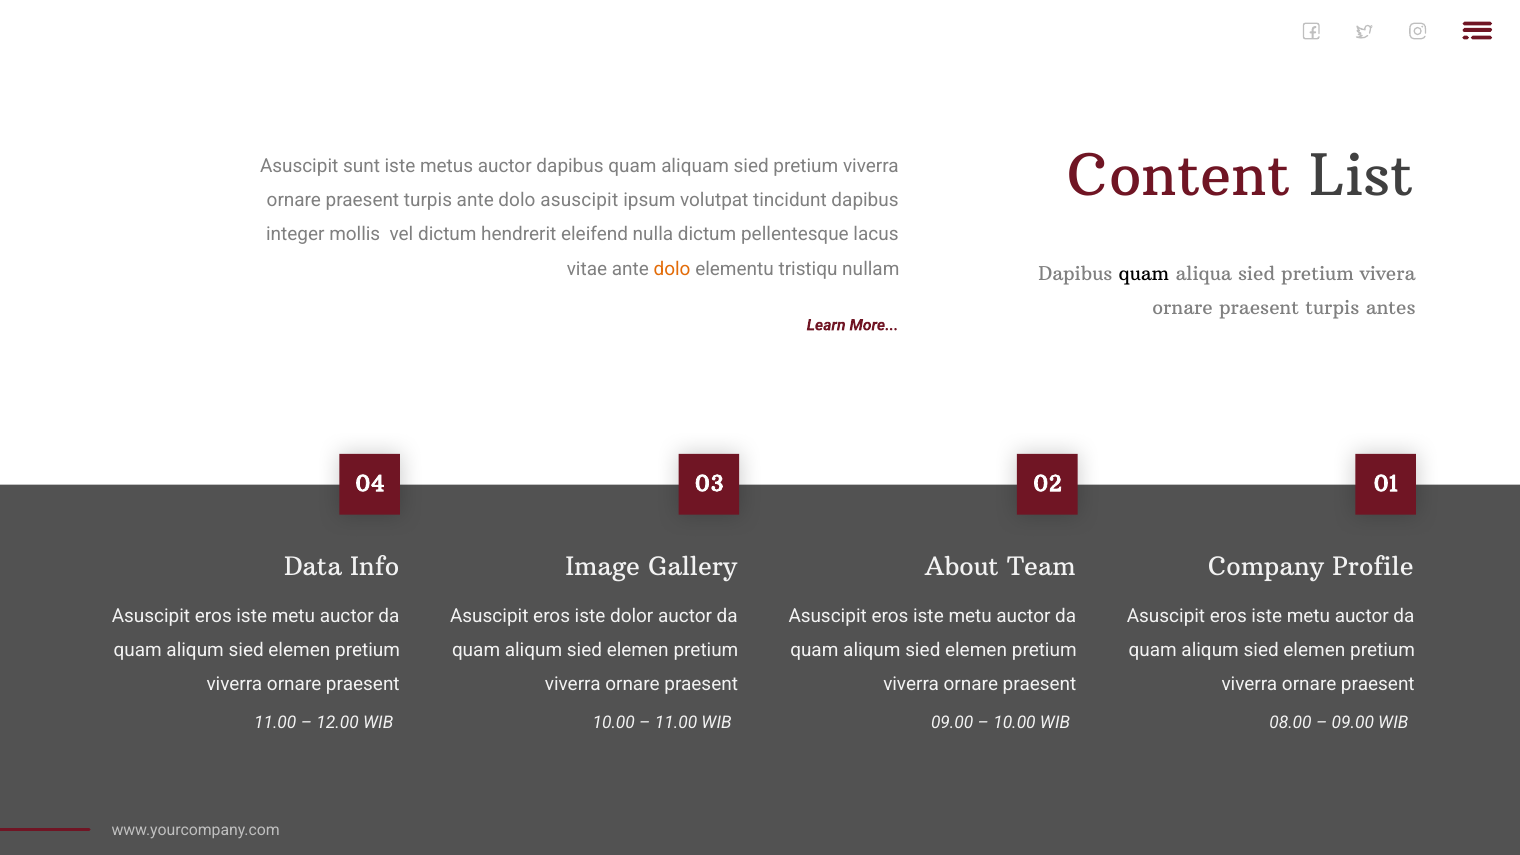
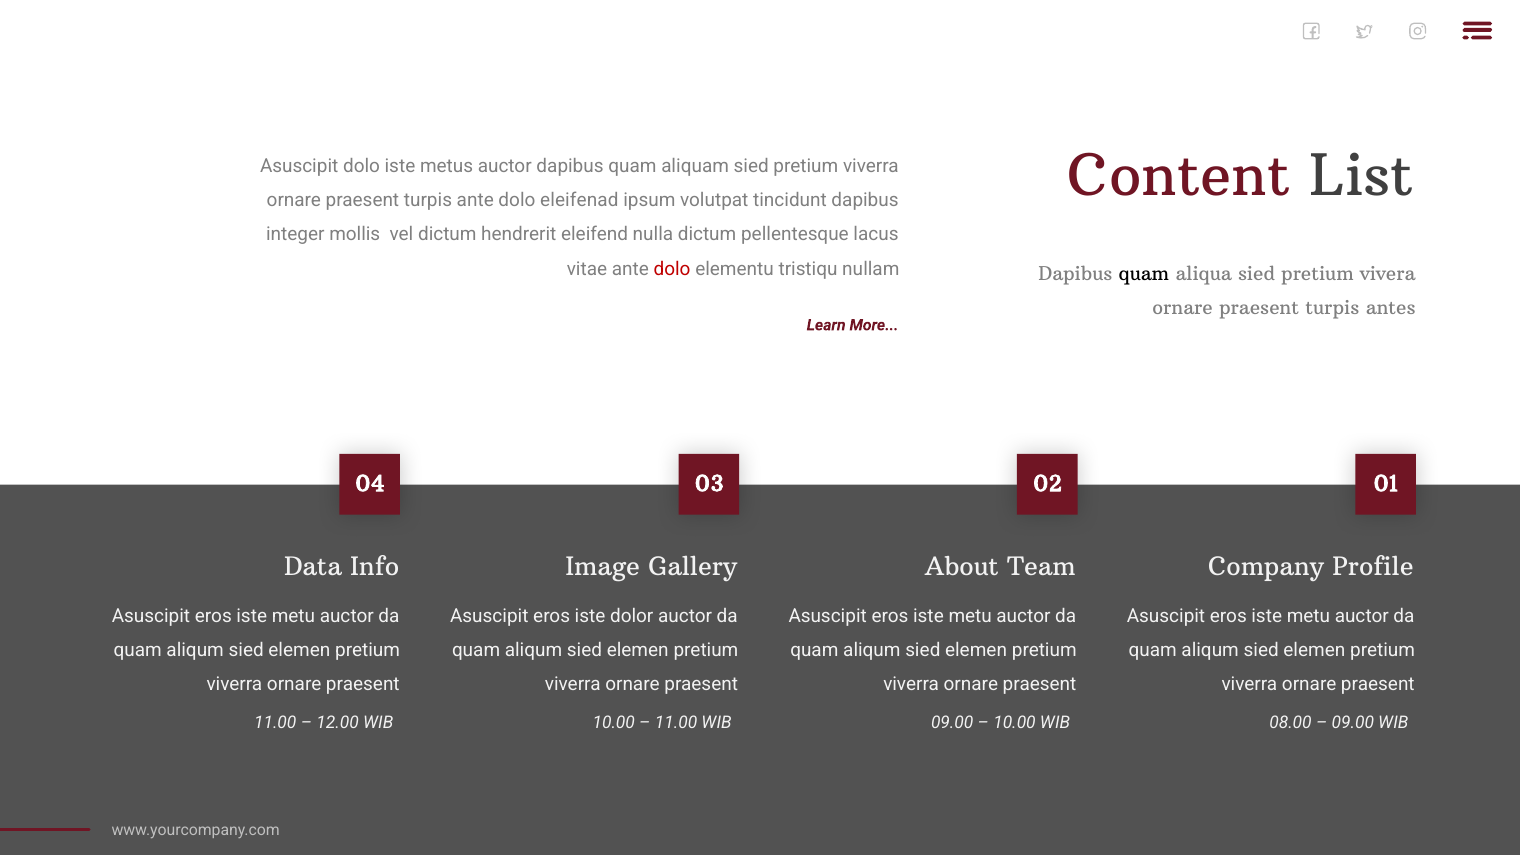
Asuscipit sunt: sunt -> dolo (362, 166)
dolo asuscipit: asuscipit -> eleifenad (579, 200)
dolo colour: orange -> red (672, 269)
